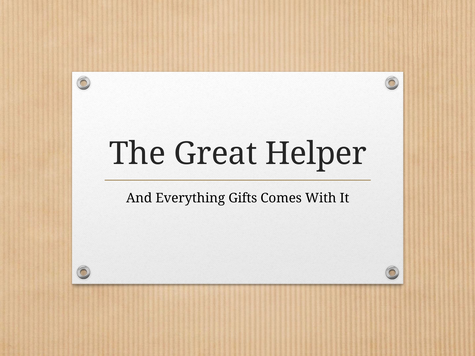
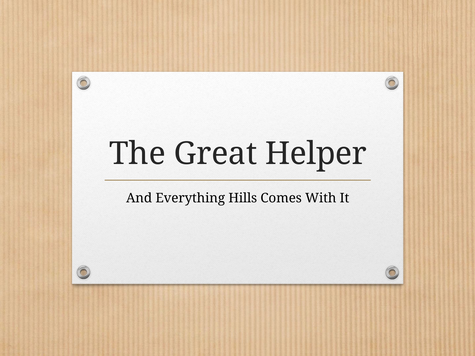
Gifts: Gifts -> Hills (243, 198)
